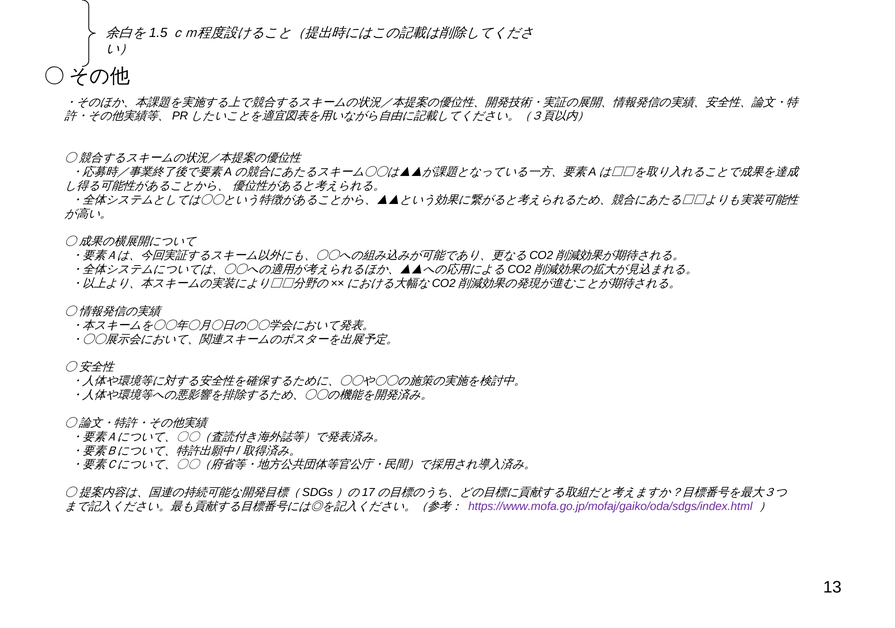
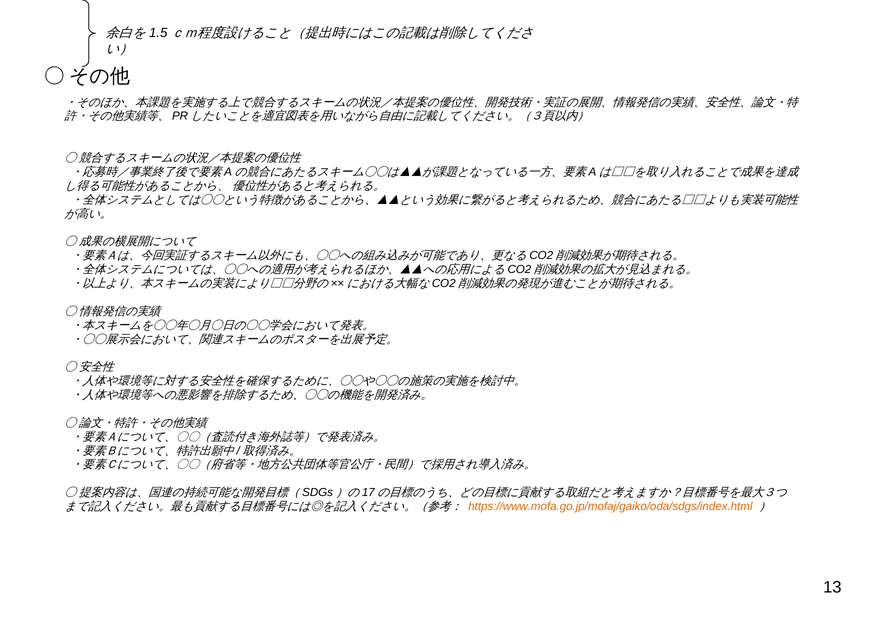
https://www.mofa.go.jp/mofaj/gaiko/oda/sdgs/index.html colour: purple -> orange (610, 507)
